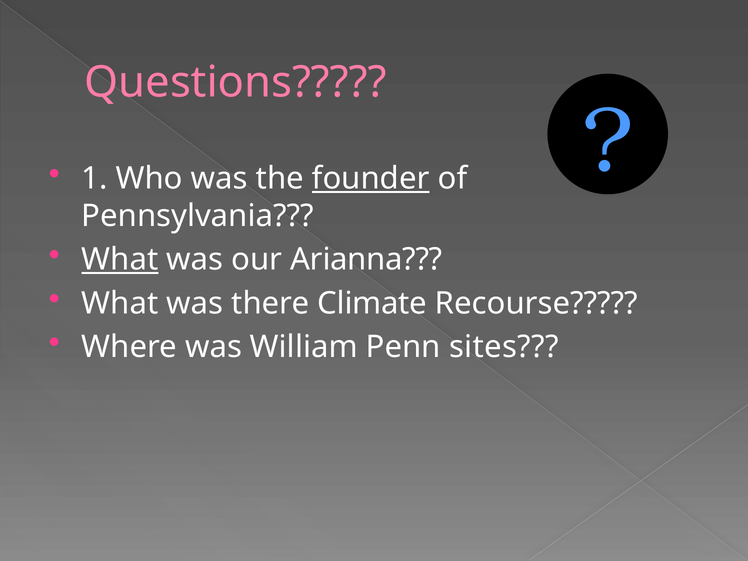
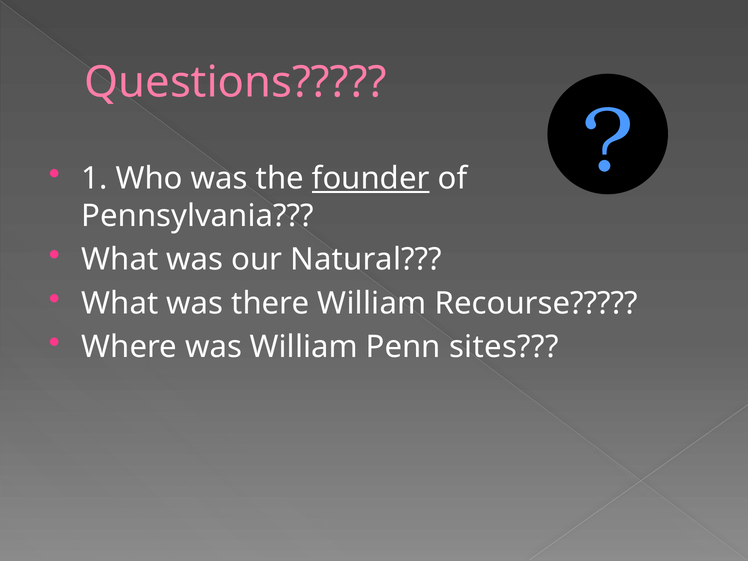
What underline: present -> none (120, 260)
Arianna: Arianna -> Natural (366, 260)
there Climate: Climate -> William (372, 303)
